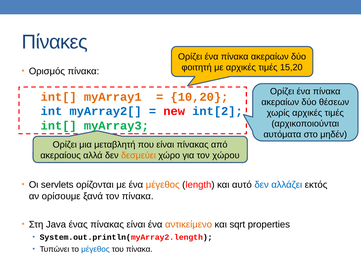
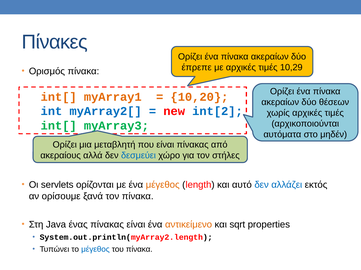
φοιτητή: φοιτητή -> έπρεπε (197, 68)
15,20: 15,20 -> 10,29 (291, 68)
δεσμεύει colour: orange -> blue (138, 156)
χώρου: χώρου -> στήλες (226, 156)
